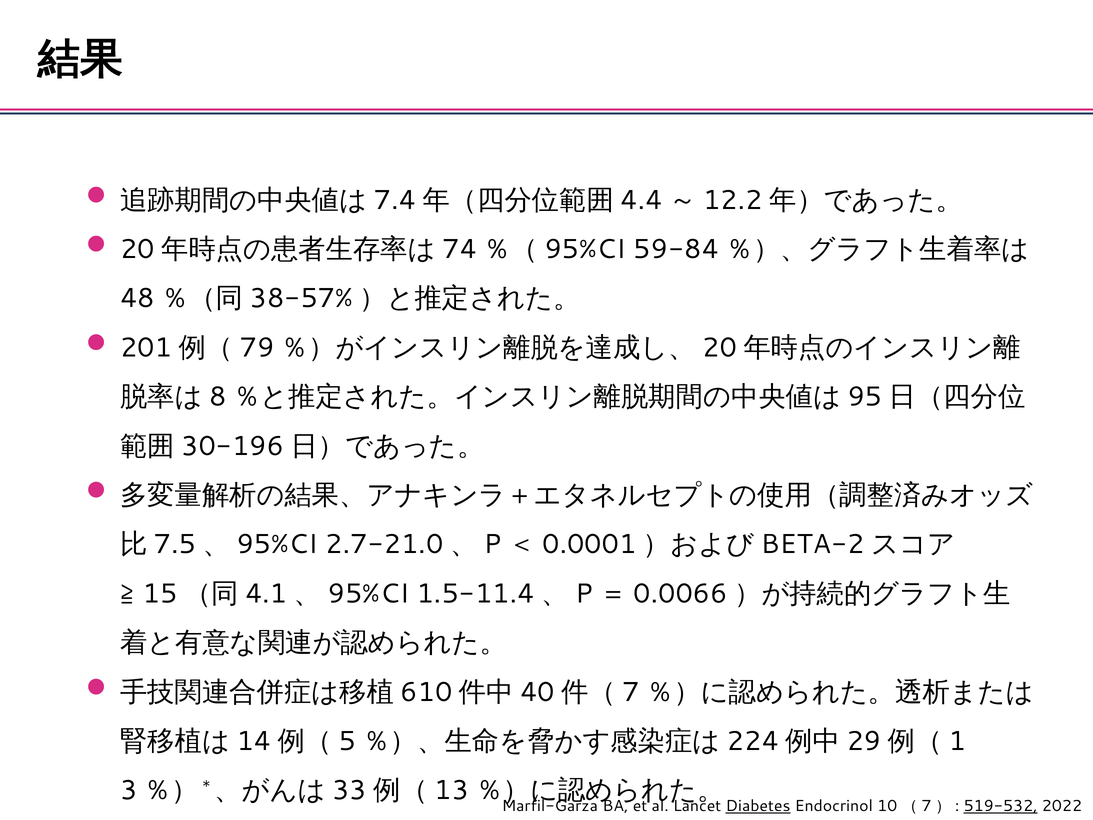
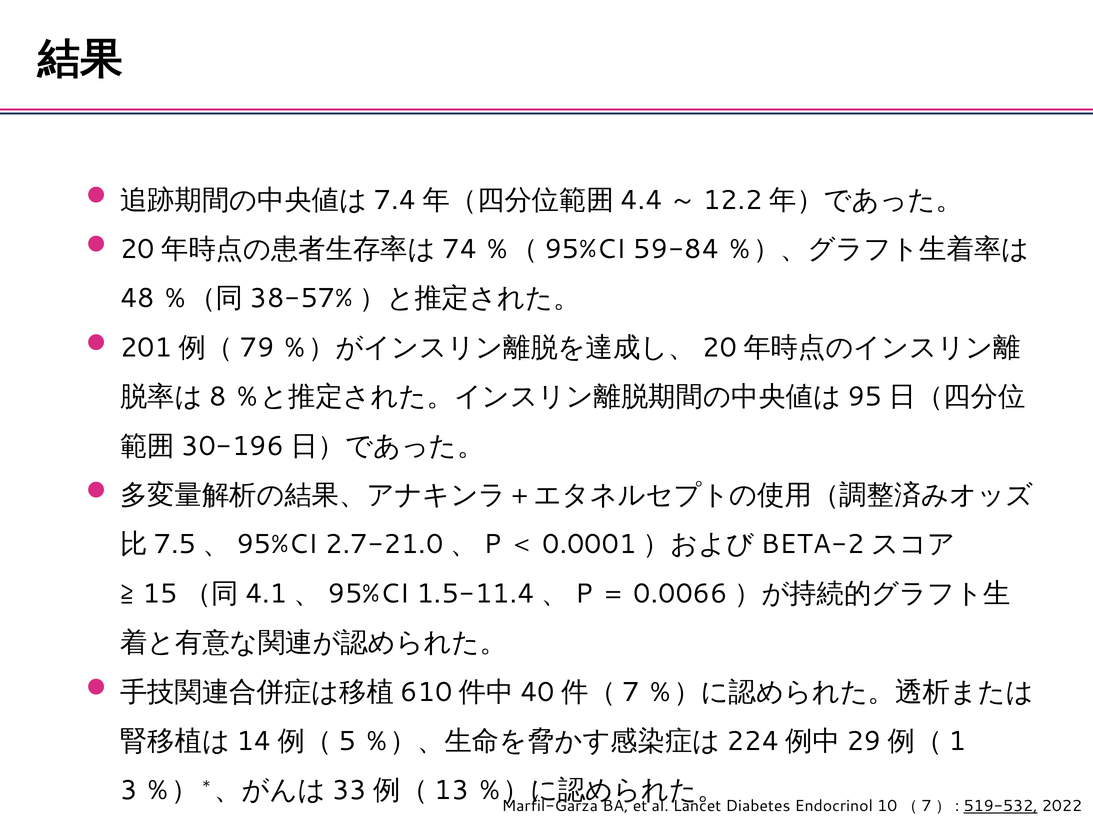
Diabetes underline: present -> none (758, 806)
